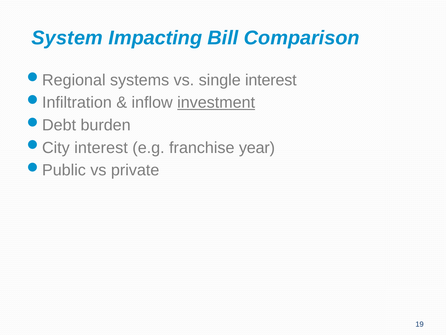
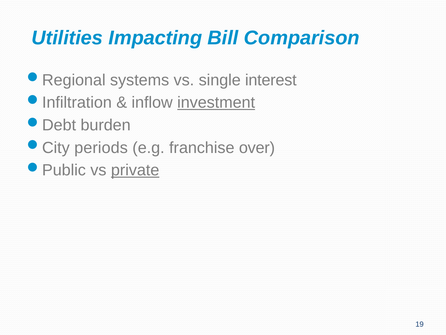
System: System -> Utilities (67, 38)
interest: interest -> periods (101, 148)
year: year -> over (257, 148)
private underline: none -> present (135, 170)
